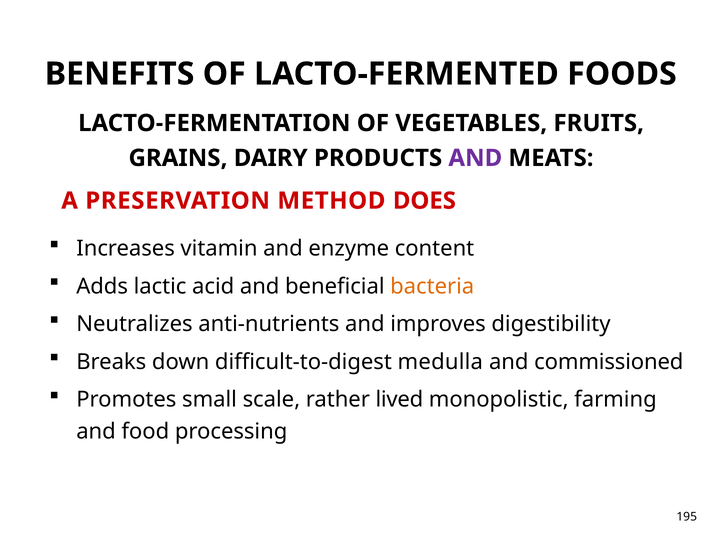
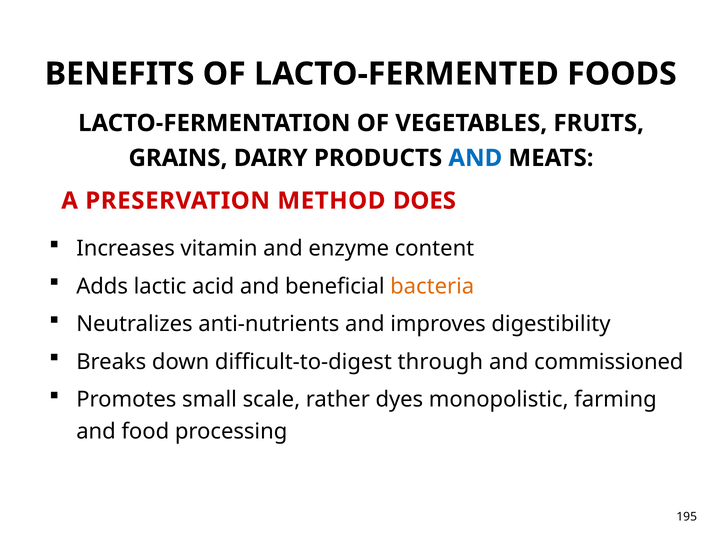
AND colour: purple -> blue (475, 158)
medulla: medulla -> through (440, 362)
lived: lived -> dyes (399, 400)
